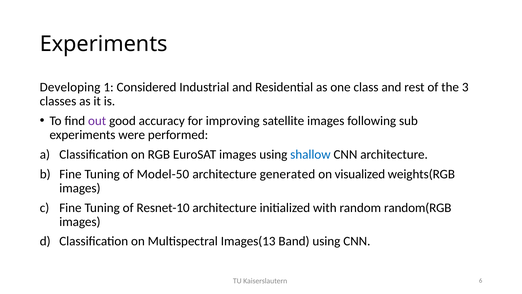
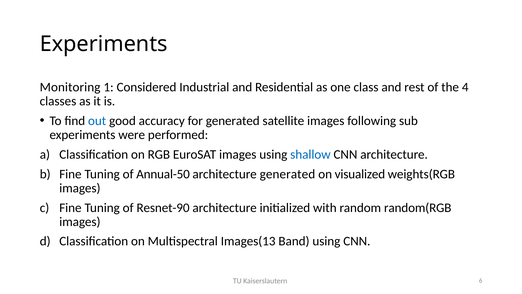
Developing: Developing -> Monitoring (70, 87)
3: 3 -> 4 (465, 87)
out colour: purple -> blue (97, 121)
for improving: improving -> generated (233, 121)
Model-50: Model-50 -> Annual-50 (163, 174)
Resnet-10: Resnet-10 -> Resnet-90 (163, 207)
